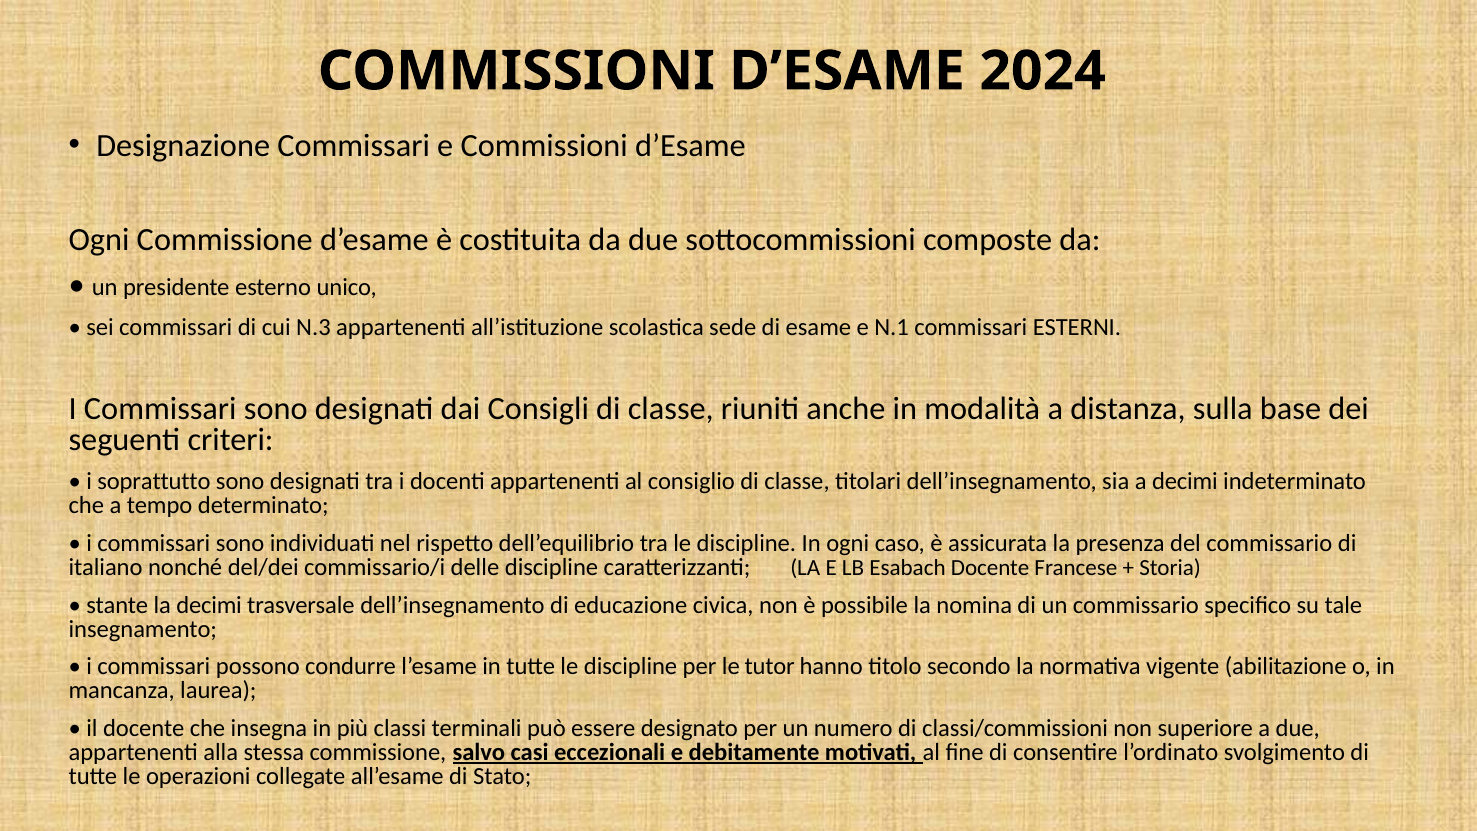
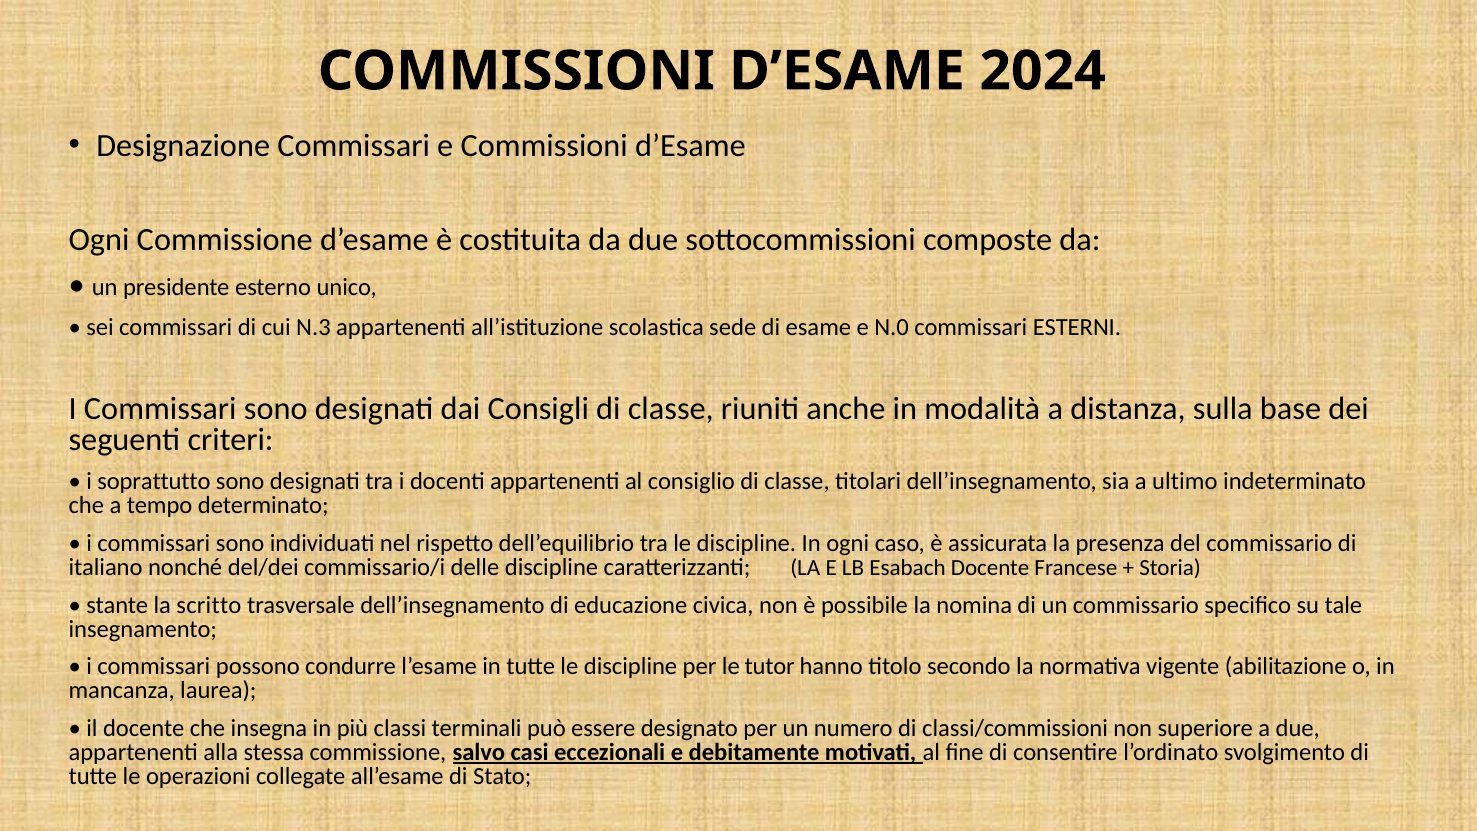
N.1: N.1 -> N.0 (892, 327)
a decimi: decimi -> ultimo (1185, 482)
la decimi: decimi -> scritto (209, 605)
